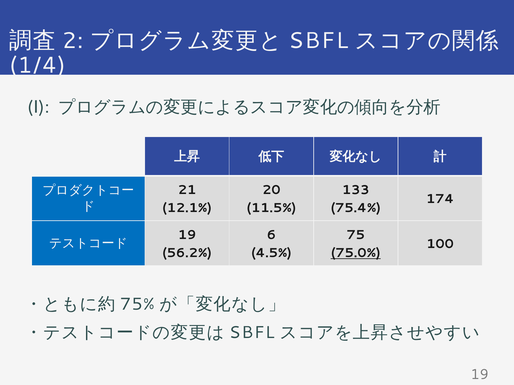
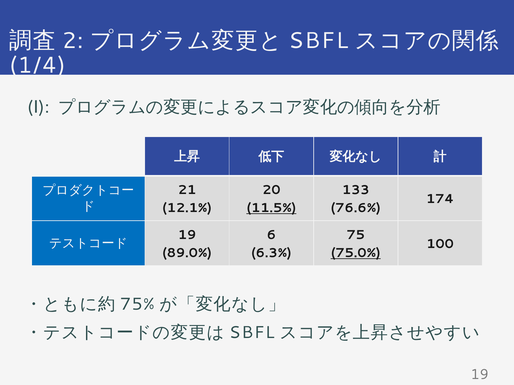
11.5% underline: none -> present (271, 208)
75.4%: 75.4% -> 76.6% (356, 208)
56.2%: 56.2% -> 89.0% (187, 253)
4.5%: 4.5% -> 6.3% (271, 253)
